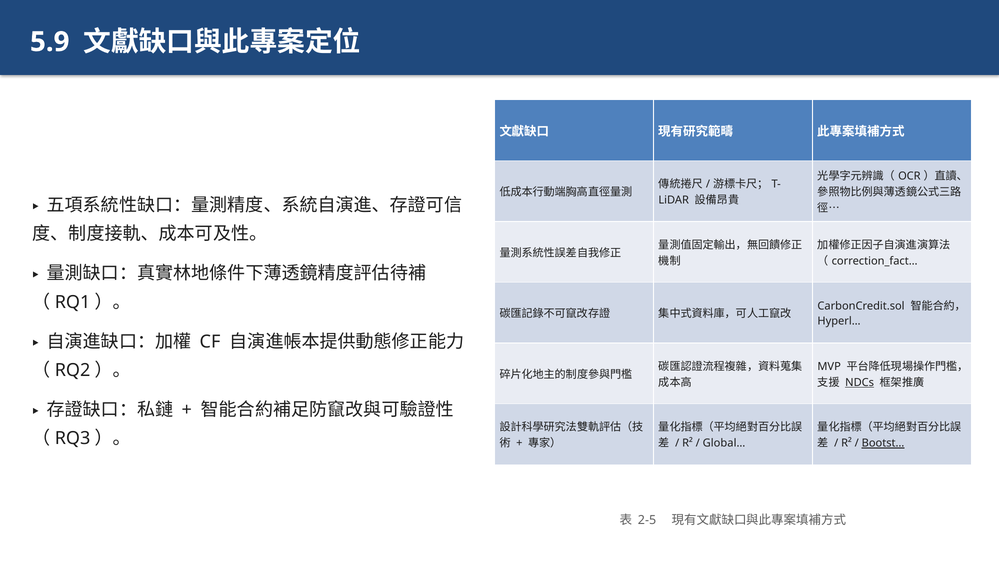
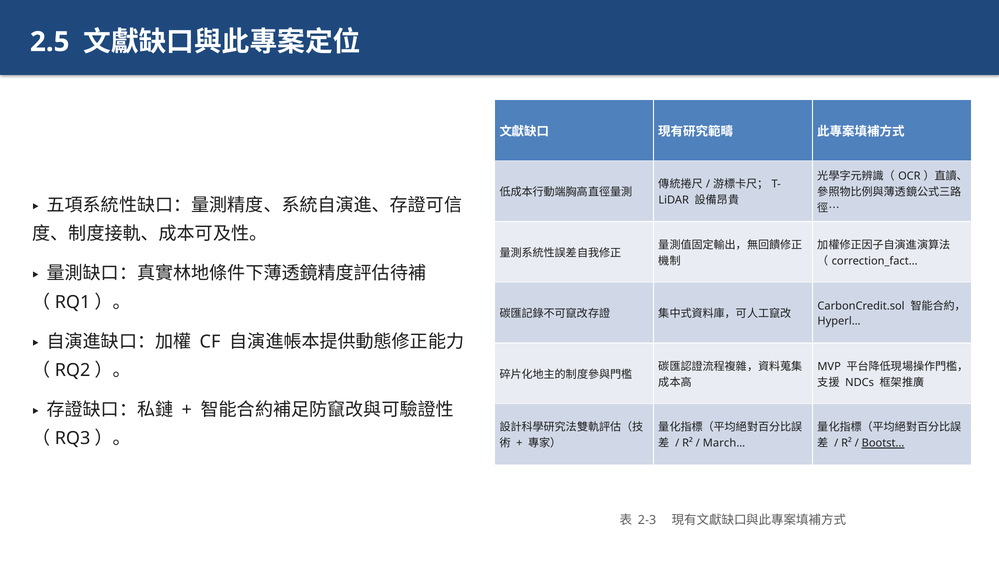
5.9: 5.9 -> 2.5 (50, 42)
NDCs underline: present -> none (860, 383)
Global…: Global… -> March… (724, 443)
2-5: 2-5 -> 2-3 (647, 520)
